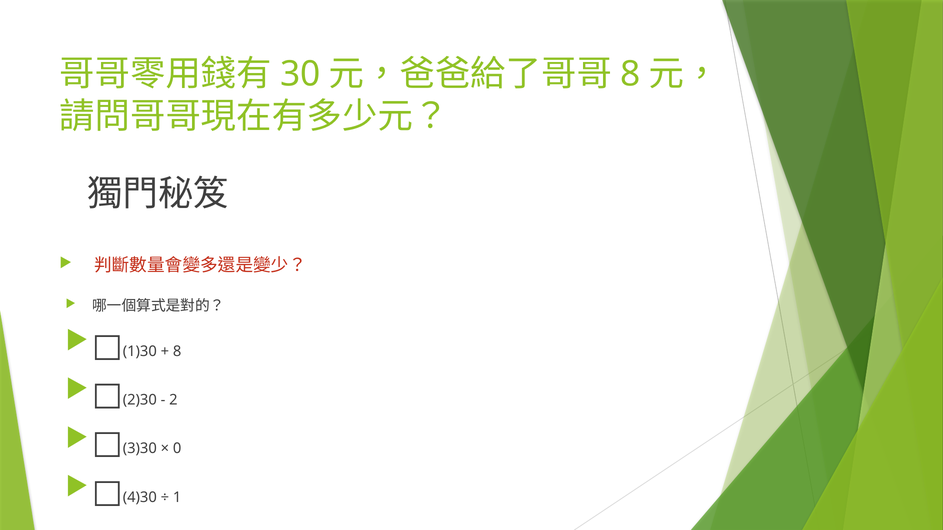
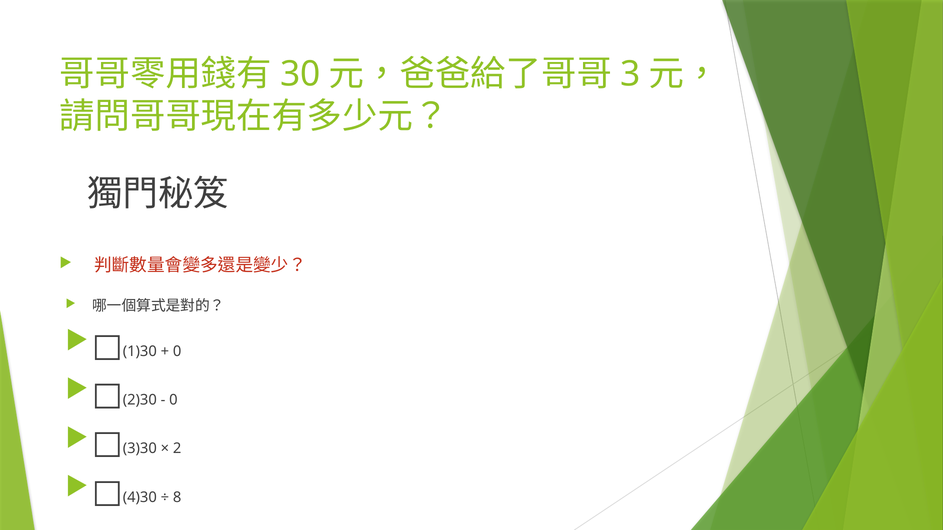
8: 8 -> 3 (630, 74)
8: 8 -> 0 (177, 351)
2: 2 -> 0 (173, 400)
0: 0 -> 2 (177, 449)
1: 1 -> 8 (177, 498)
